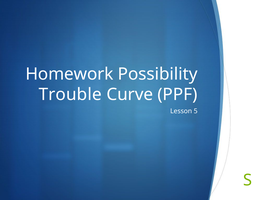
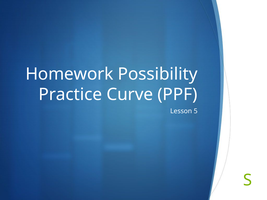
Trouble: Trouble -> Practice (70, 95)
